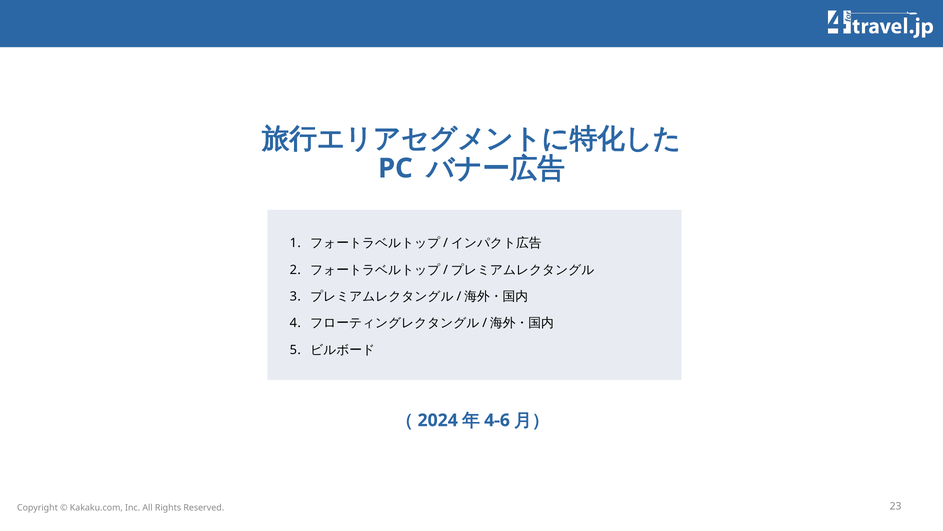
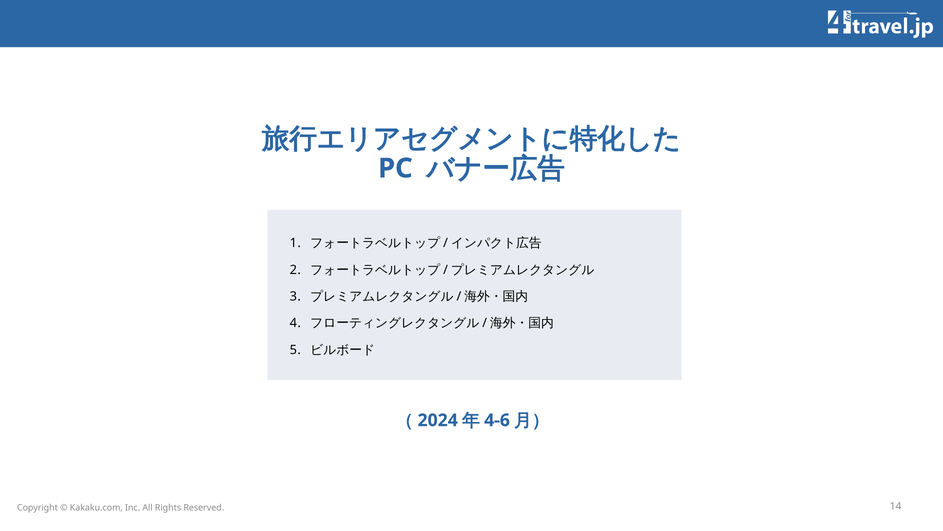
23: 23 -> 14 (896, 506)
